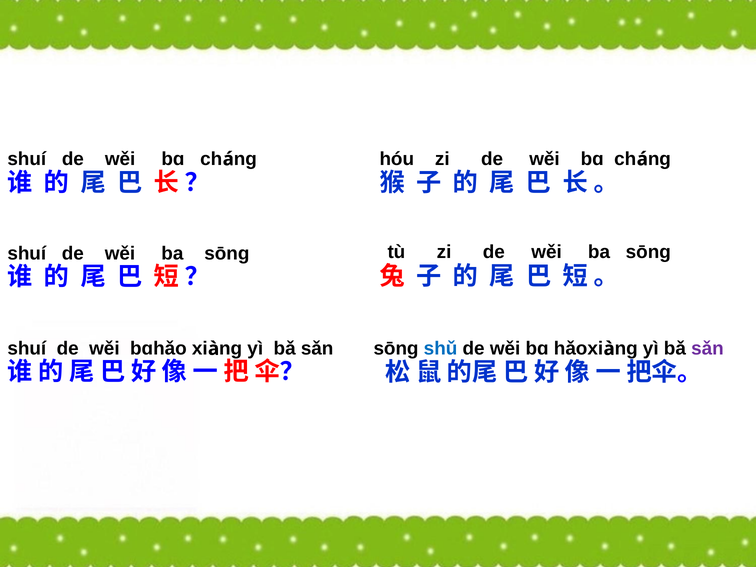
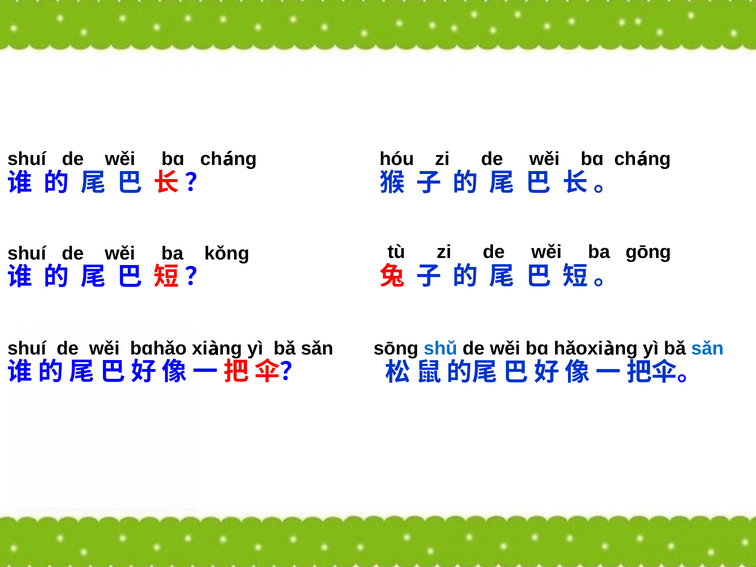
sōng: sōng -> gōng (648, 252)
sōng: sōng -> kǒng (227, 253)
sǎn colour: purple -> blue (707, 349)
